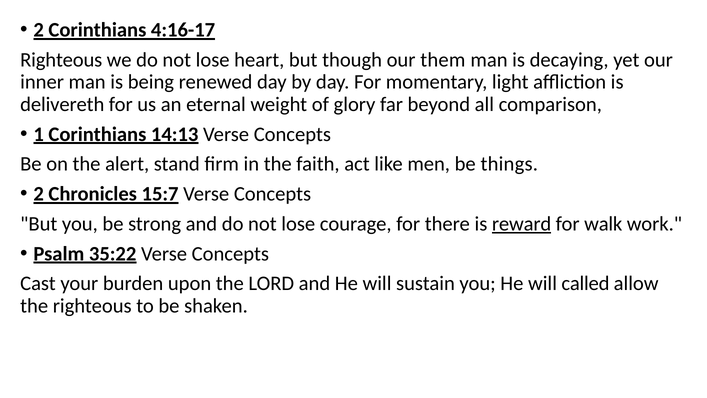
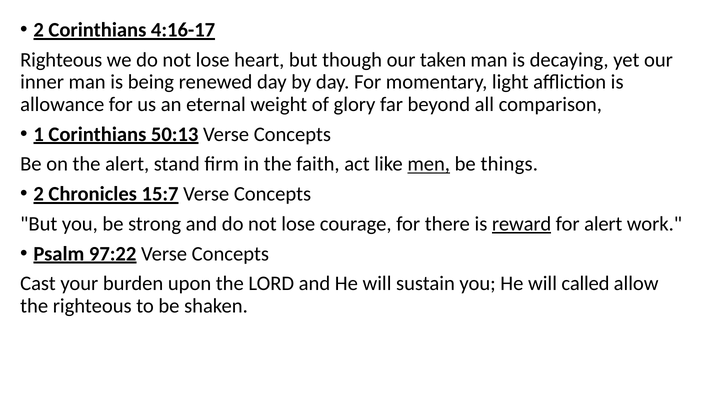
them: them -> taken (443, 60)
delivereth: delivereth -> allowance (62, 104)
14:13: 14:13 -> 50:13 (175, 134)
men underline: none -> present (429, 164)
for walk: walk -> alert (603, 224)
35:22: 35:22 -> 97:22 (113, 254)
